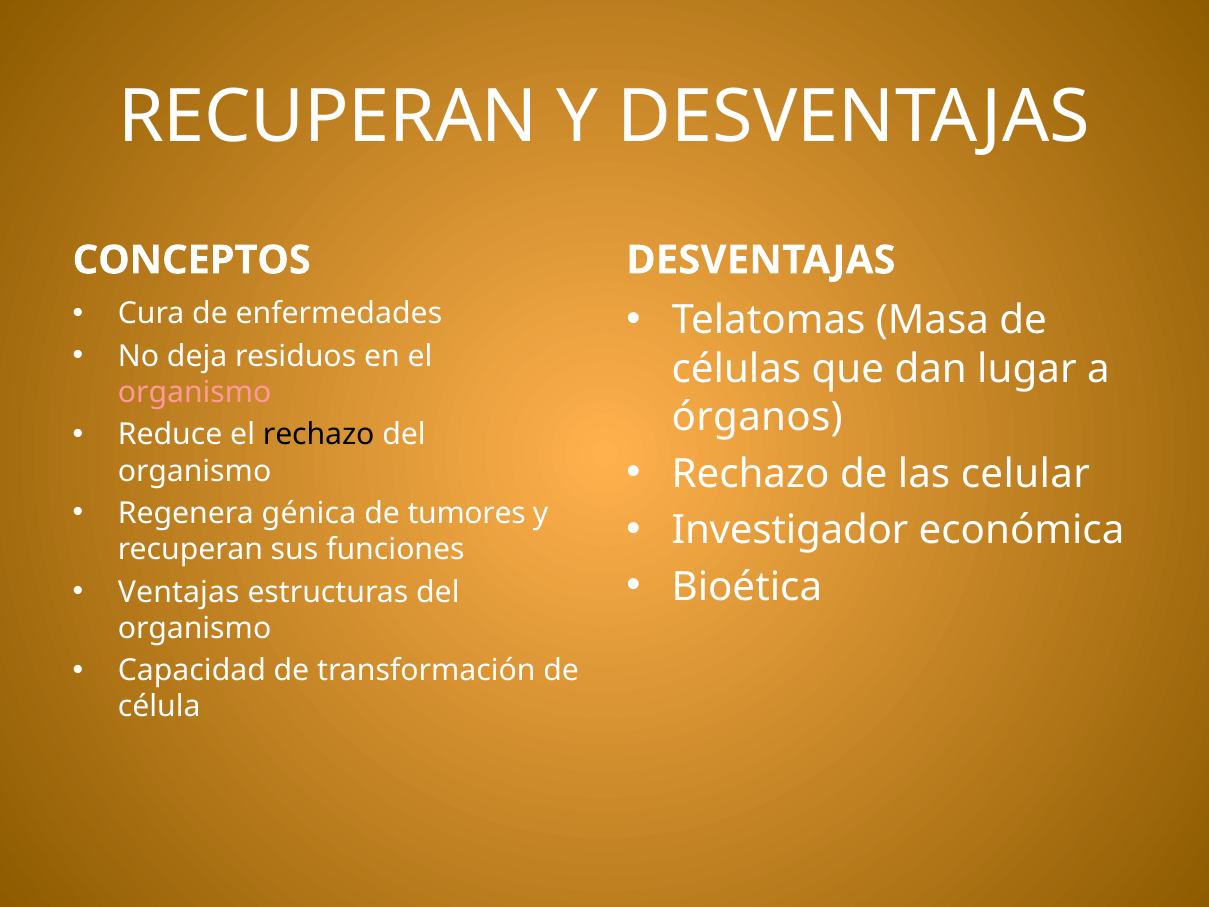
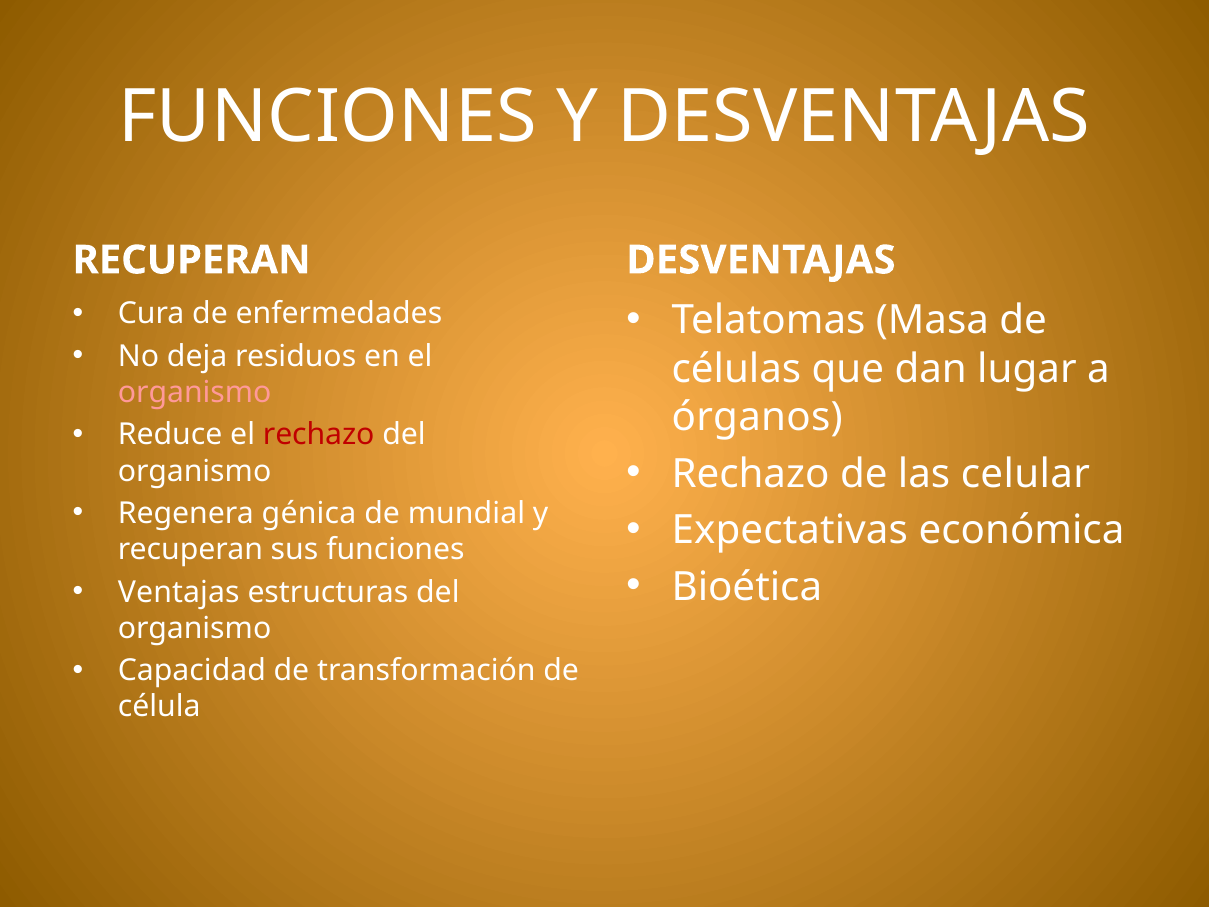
RECUPERAN: RECUPERAN -> FUNCIONES (328, 117)
CONCEPTOS: CONCEPTOS -> RECUPERAN (192, 260)
rechazo colour: black -> red (319, 435)
tumores: tumores -> mundial (467, 513)
Investigador: Investigador -> Expectativas (790, 530)
